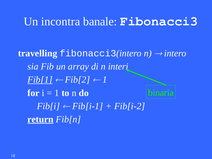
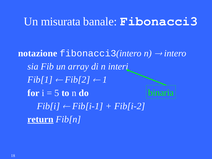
incontra: incontra -> misurata (61, 22)
travelling: travelling -> notazione (38, 53)
Fib[1 underline: present -> none (40, 80)
1: 1 -> 5 (57, 93)
